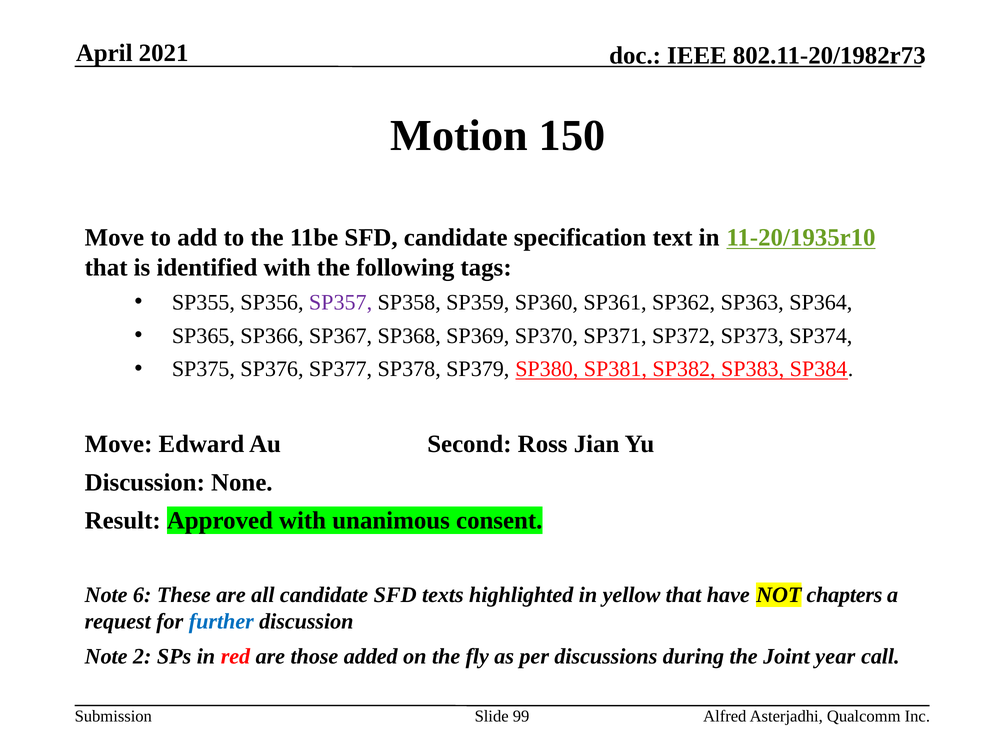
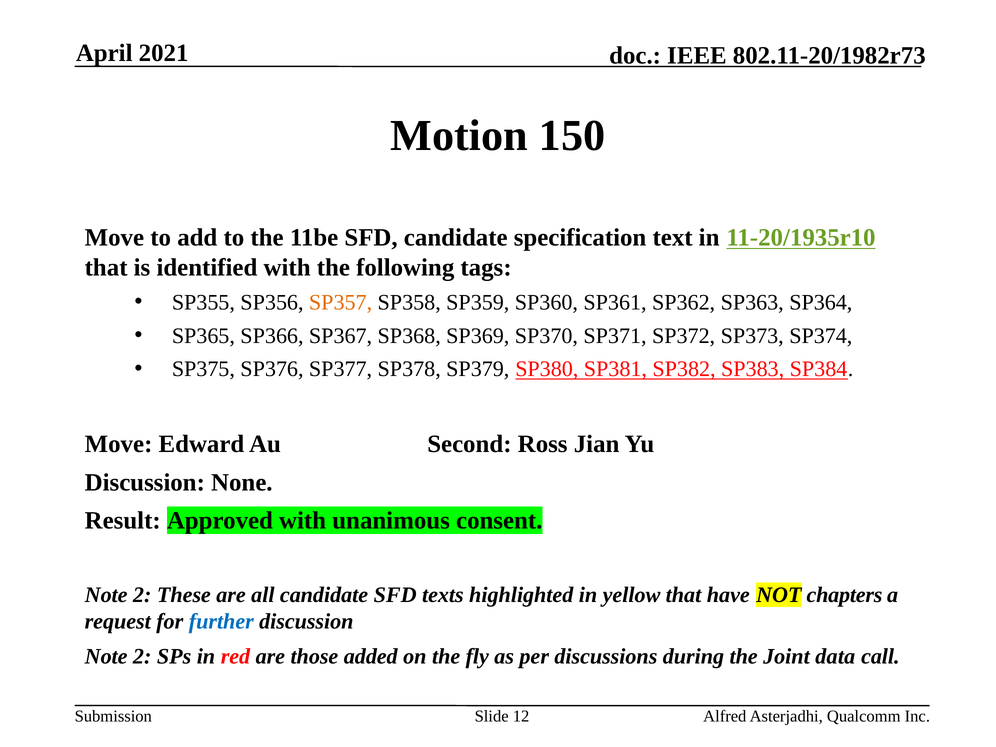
SP357 colour: purple -> orange (341, 302)
6: 6 -> 2 (142, 595)
year: year -> data (835, 656)
99: 99 -> 12 (521, 716)
